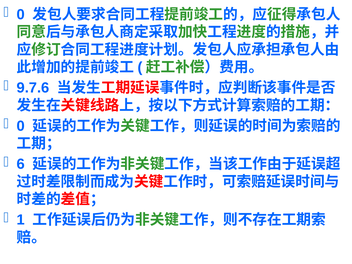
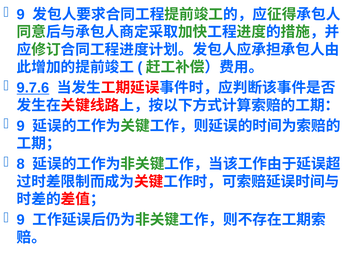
0: 0 -> 9 (21, 15)
9.7.6 underline: none -> present (33, 88)
0: 0 -> 9 (21, 126)
6: 6 -> 8 (21, 164)
1: 1 -> 9 (21, 220)
